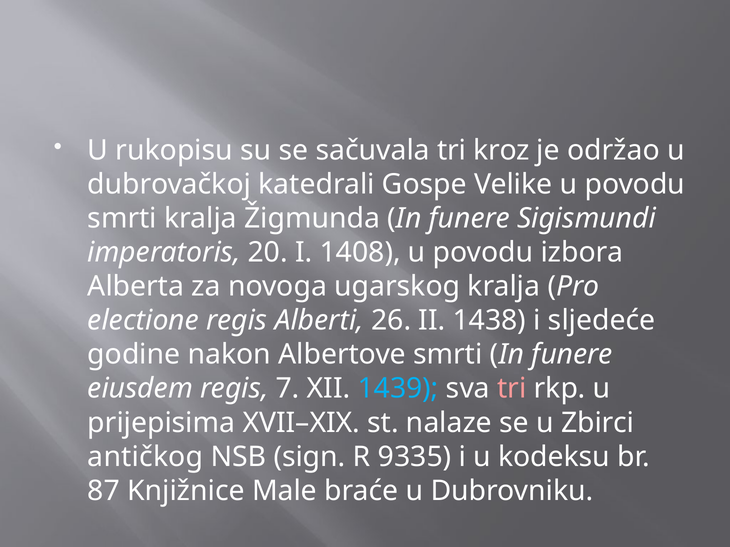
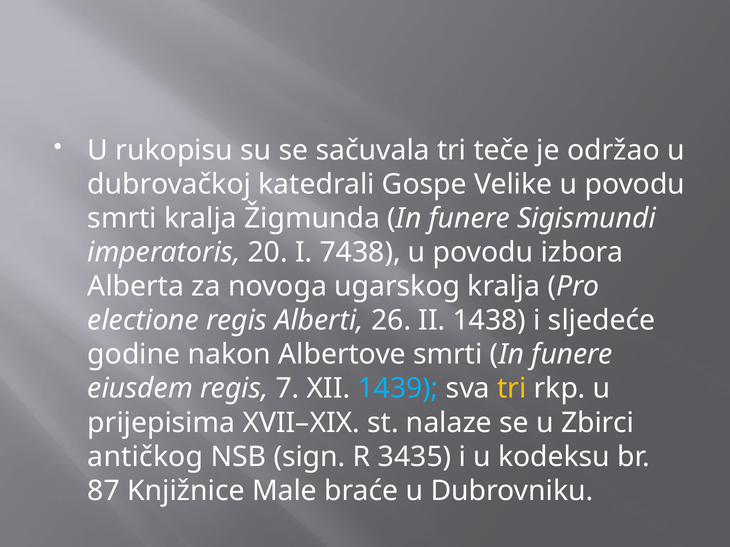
kroz: kroz -> teče (501, 150)
1408: 1408 -> 7438 (360, 253)
tri colour: pink -> yellow (512, 389)
9335: 9335 -> 3435 (415, 457)
